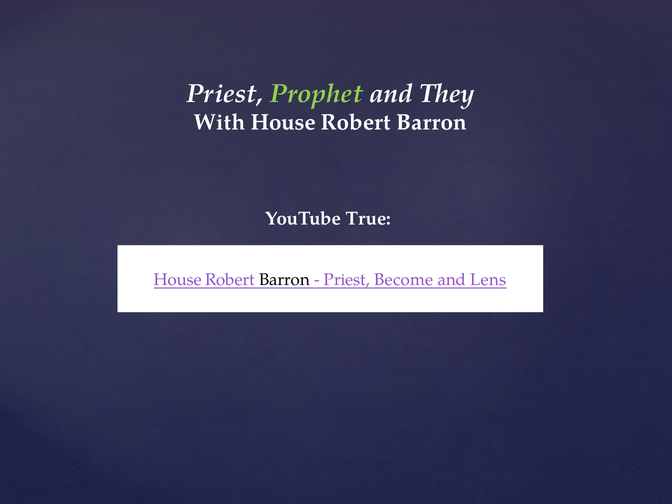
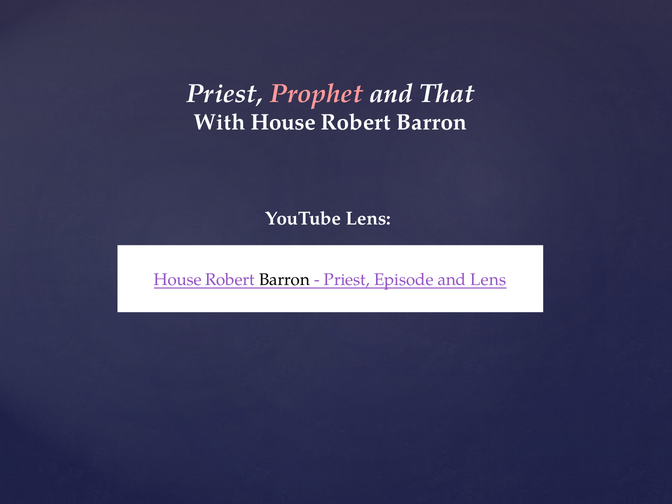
Prophet colour: light green -> pink (316, 94)
They: They -> That (447, 94)
YouTube True: True -> Lens (368, 218)
Become: Become -> Episode (404, 280)
